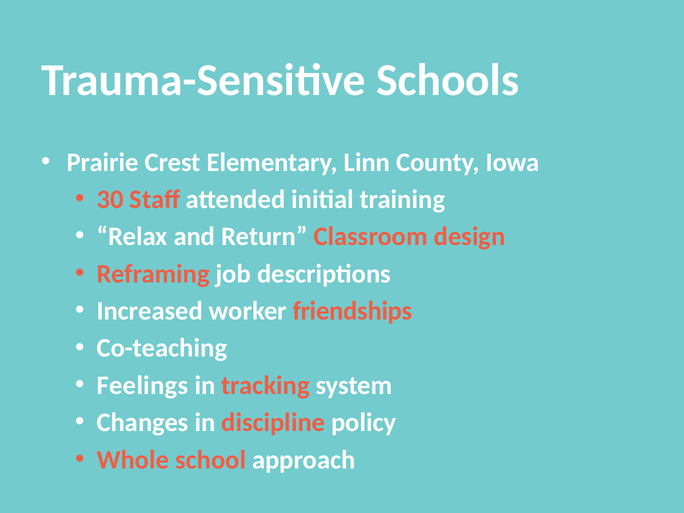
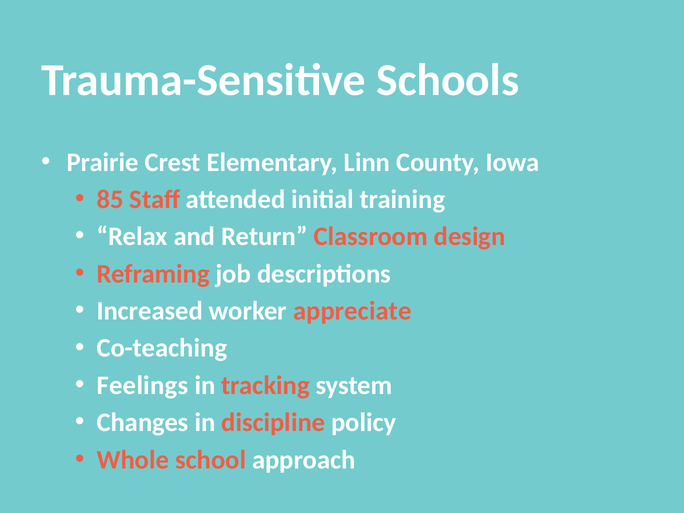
30: 30 -> 85 (110, 199)
friendships: friendships -> appreciate (352, 311)
